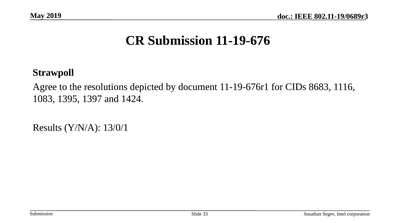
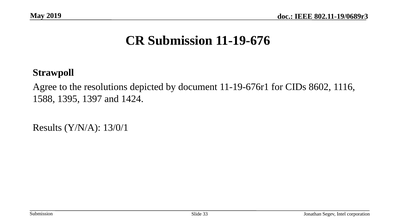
8683: 8683 -> 8602 (320, 87)
1083: 1083 -> 1588 (44, 99)
